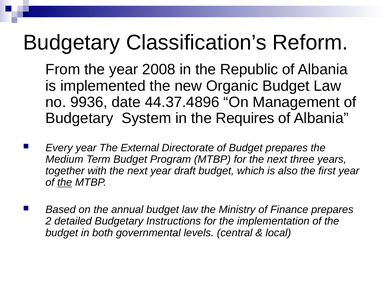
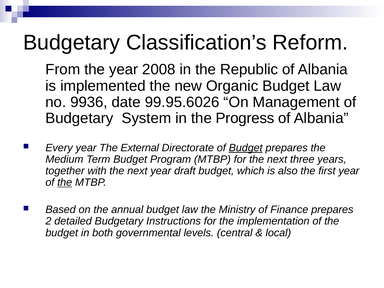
44.37.4896: 44.37.4896 -> 99.95.6026 (182, 102)
Requires: Requires -> Progress (245, 118)
Budget underline: none -> present (246, 148)
